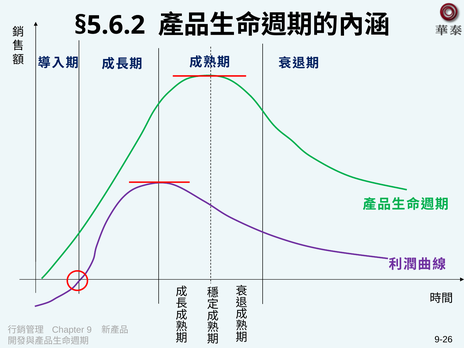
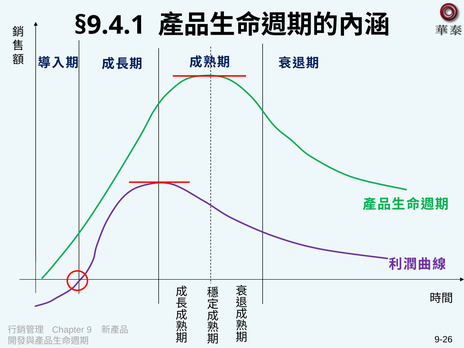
§5.6.2: §5.6.2 -> §9.4.1 (110, 25)
